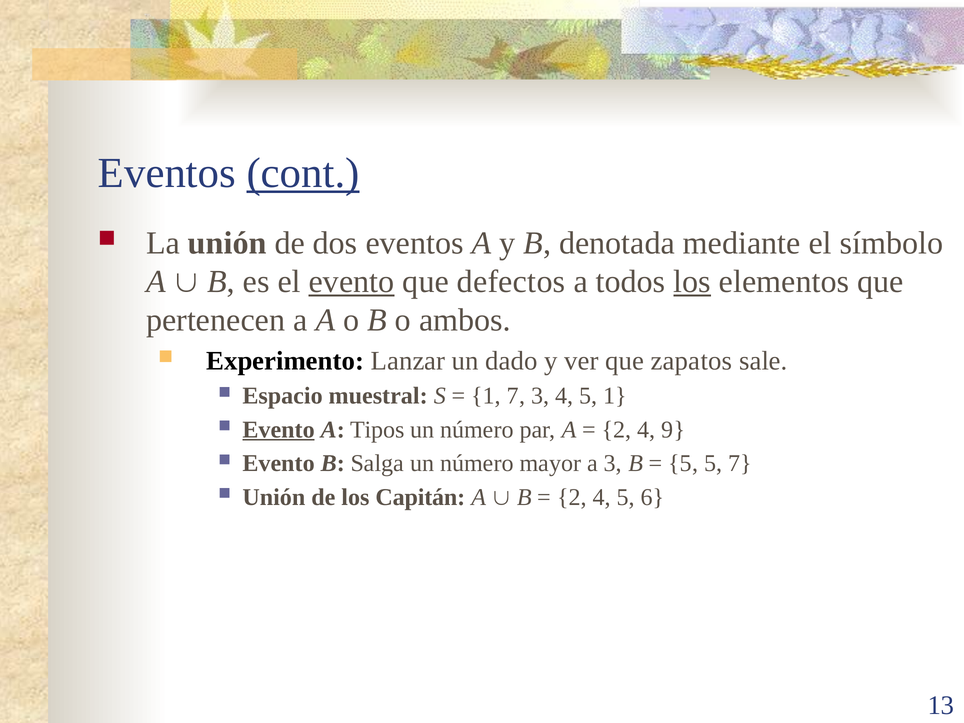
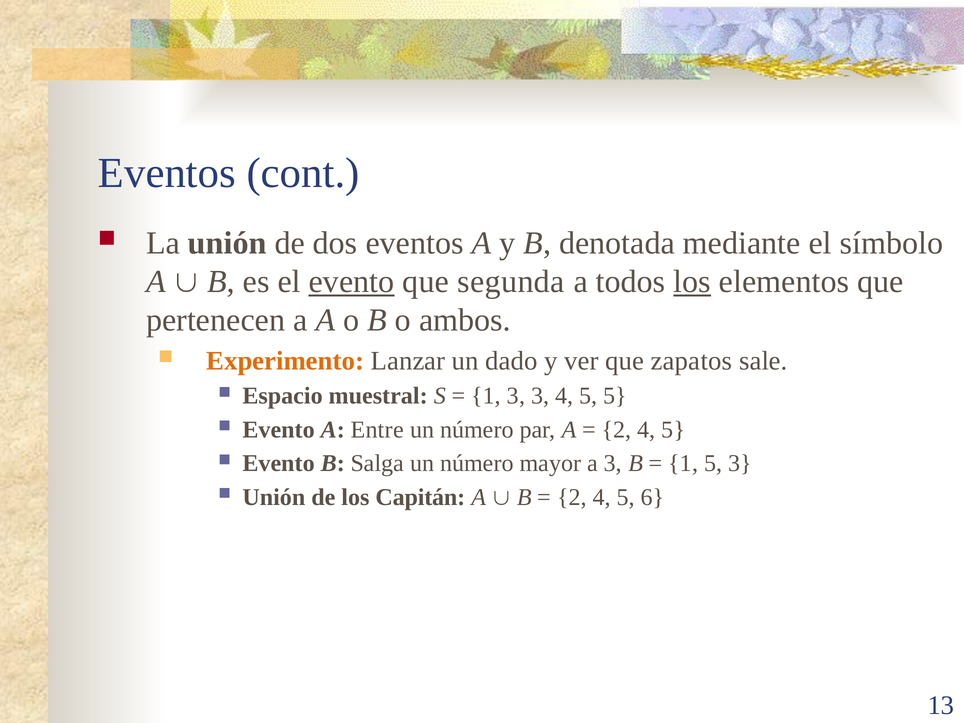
cont underline: present -> none (303, 173)
defectos: defectos -> segunda (511, 282)
Experimento colour: black -> orange (285, 361)
1 7: 7 -> 3 (516, 396)
5 1: 1 -> 5 (615, 396)
Evento underline: present -> none (279, 430)
Tipos: Tipos -> Entre (377, 430)
9: 9 -> 5 (673, 430)
5: 5 -> 1 (683, 463)
5 7: 7 -> 3 (740, 463)
